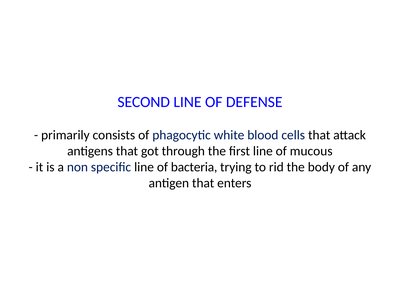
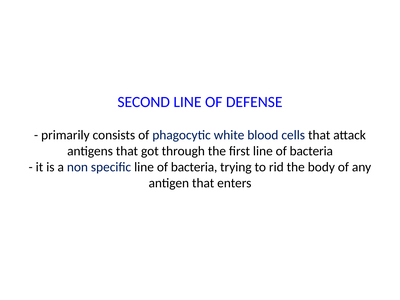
first line of mucous: mucous -> bacteria (311, 151)
